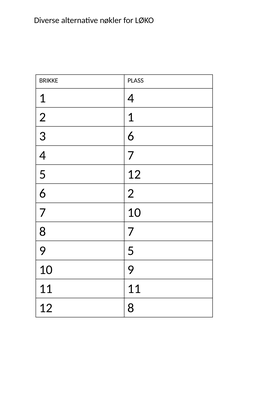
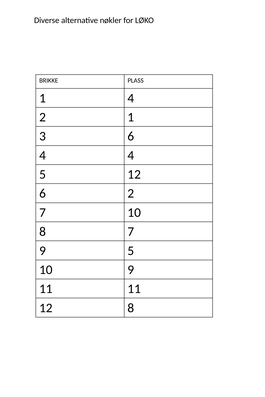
4 7: 7 -> 4 (131, 156)
